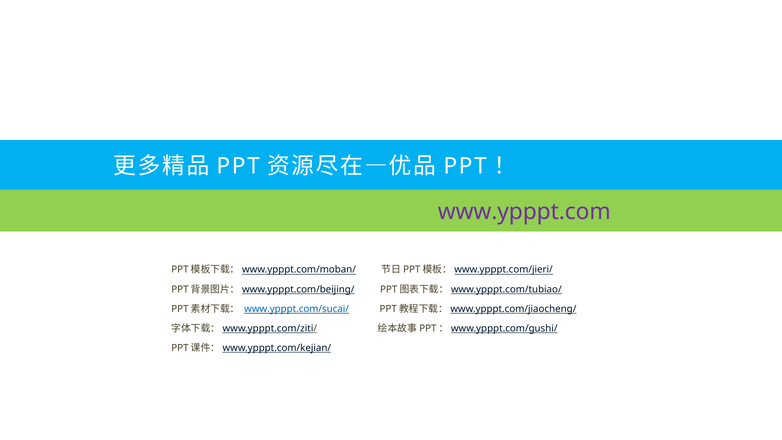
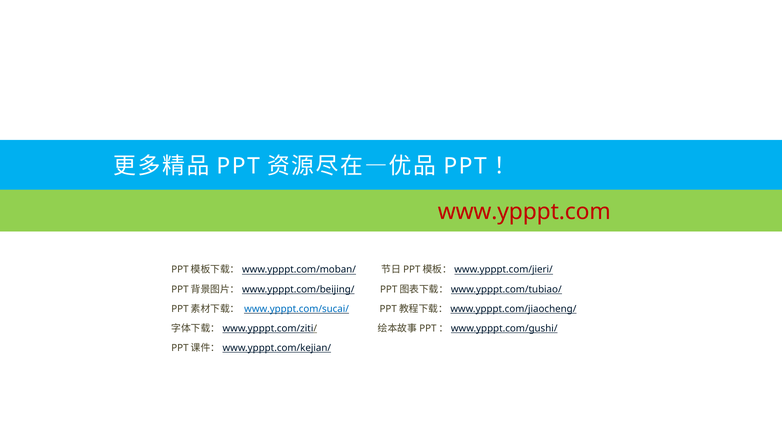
www.ypppt.com colour: purple -> red (524, 212)
